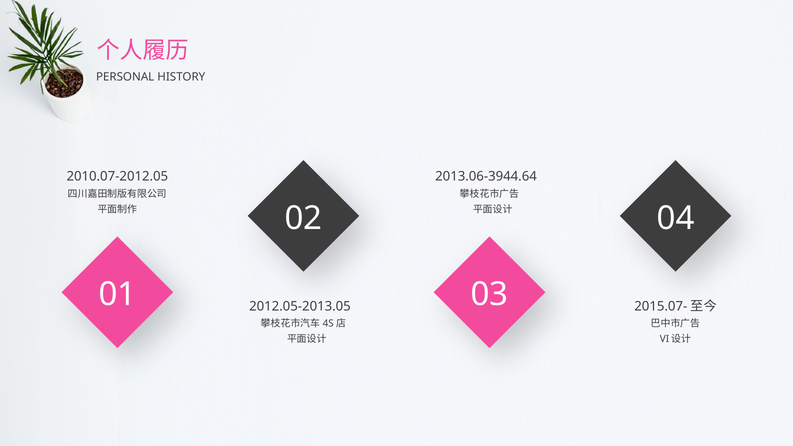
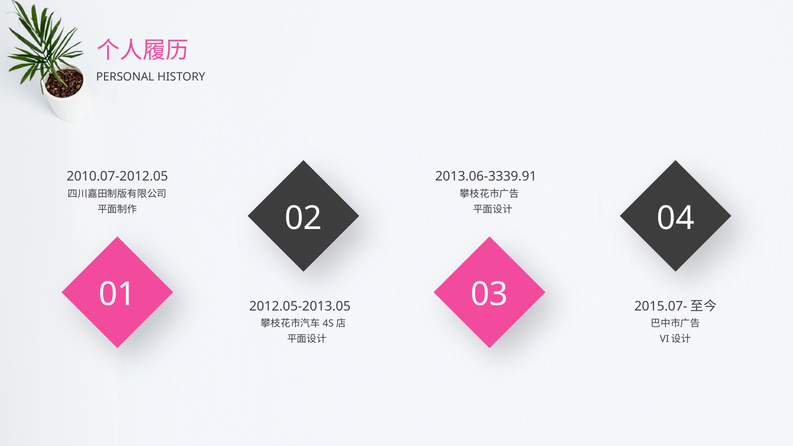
2013.06-3944.64: 2013.06-3944.64 -> 2013.06-3339.91 (486, 177)
